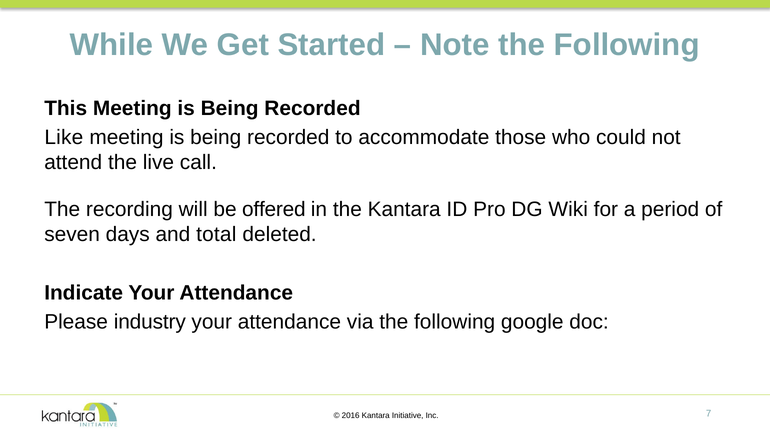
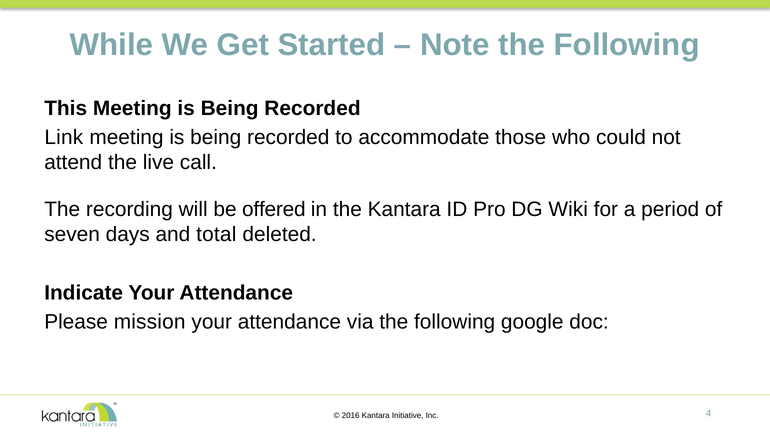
Like: Like -> Link (64, 137)
industry: industry -> mission (150, 322)
7: 7 -> 4 (709, 414)
